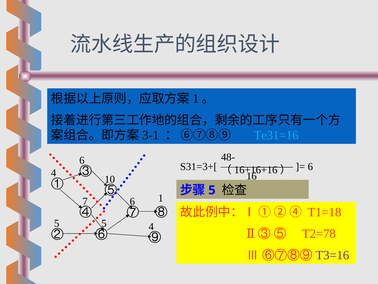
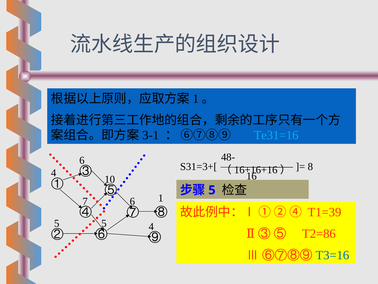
6: 6 -> 8 (310, 166)
T1=18: T1=18 -> T1=39 (325, 212)
T2=78: T2=78 -> T2=86 (319, 233)
T3=16 colour: purple -> blue (332, 255)
